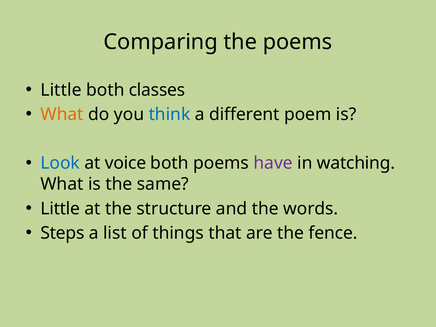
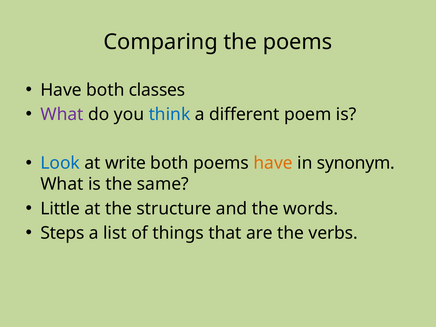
Little: Little -> Have (61, 90)
What colour: orange -> purple (62, 114)
voice: voice -> write (126, 163)
have colour: purple -> orange (273, 163)
watching: watching -> synonym (356, 163)
fence: fence -> verbs (333, 233)
